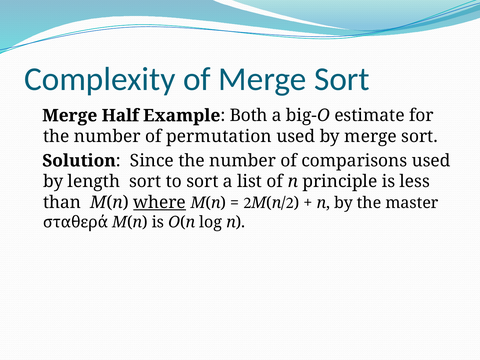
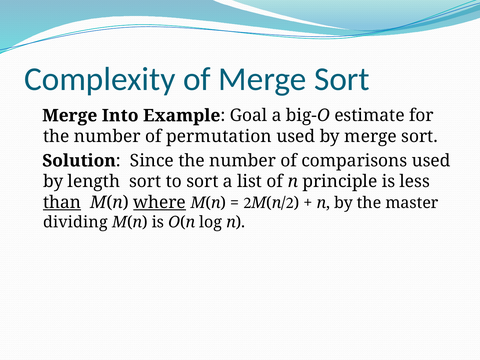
Half: Half -> Into (120, 116)
Both: Both -> Goal (249, 116)
than underline: none -> present (62, 202)
σταθερά: σταθερά -> dividing (75, 222)
